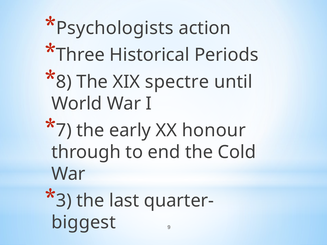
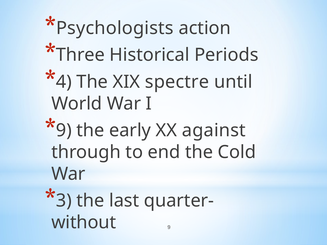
8: 8 -> 4 (64, 82)
7: 7 -> 9 (64, 130)
honour: honour -> against (214, 130)
biggest: biggest -> without (84, 223)
